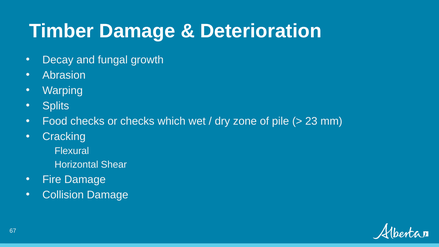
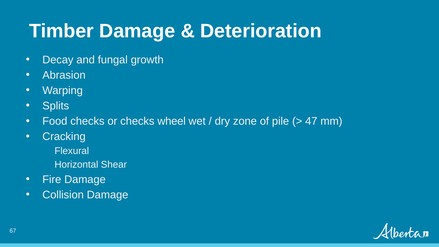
which: which -> wheel (172, 121)
23: 23 -> 47 (311, 121)
